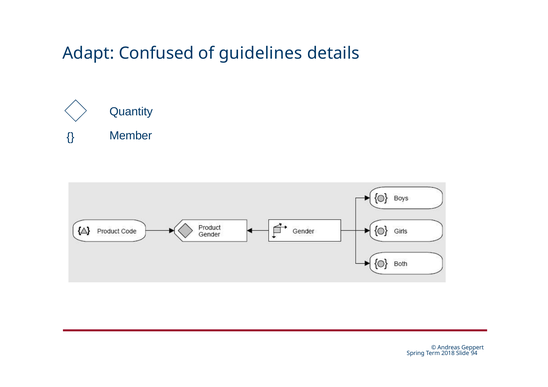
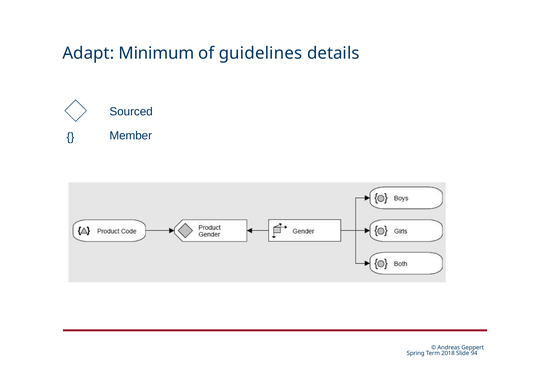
Confused: Confused -> Minimum (156, 53)
Quantity: Quantity -> Sourced (131, 112)
